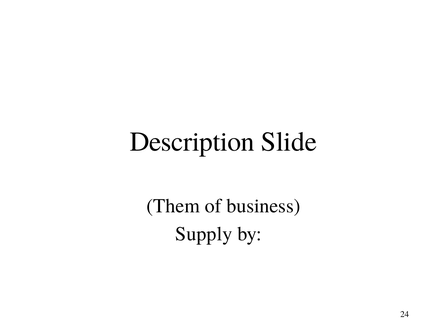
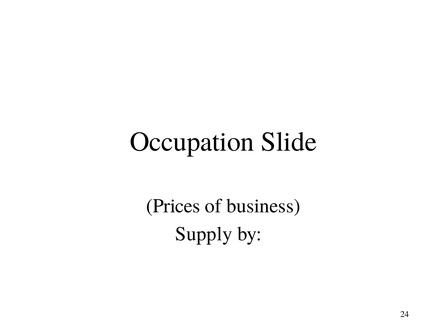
Description: Description -> Occupation (192, 142)
Them: Them -> Prices (173, 206)
